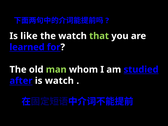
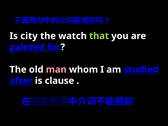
like: like -> city (29, 36)
learned: learned -> painted (27, 47)
man colour: light green -> pink (56, 70)
is watch: watch -> clause (59, 81)
